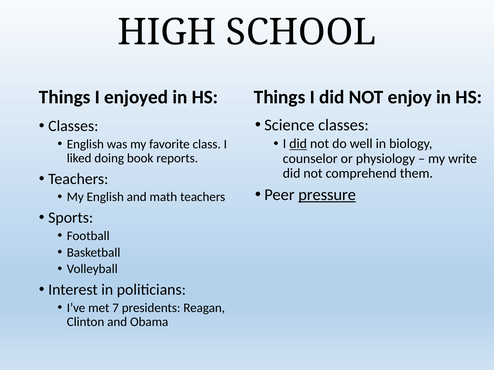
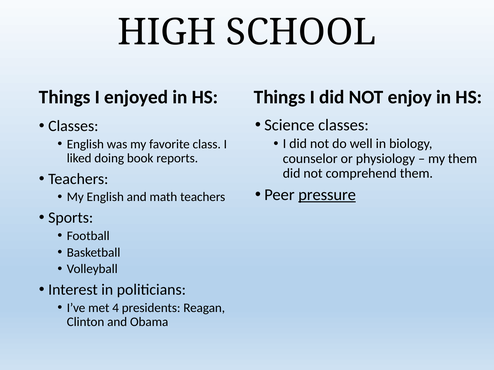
did underline: present -> none (298, 144)
my write: write -> them (463, 159)
7: 7 -> 4 (116, 308)
